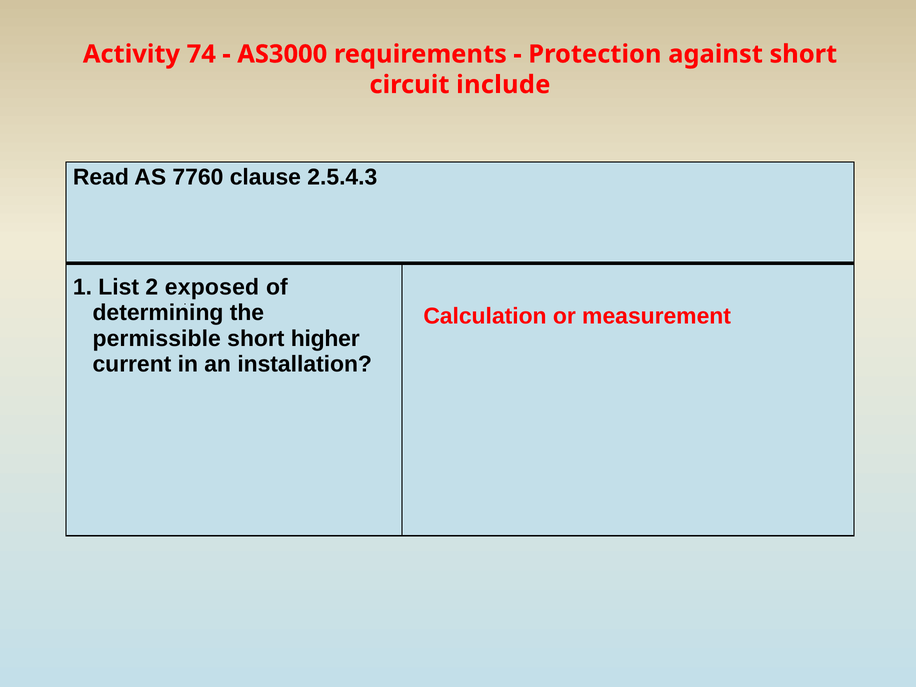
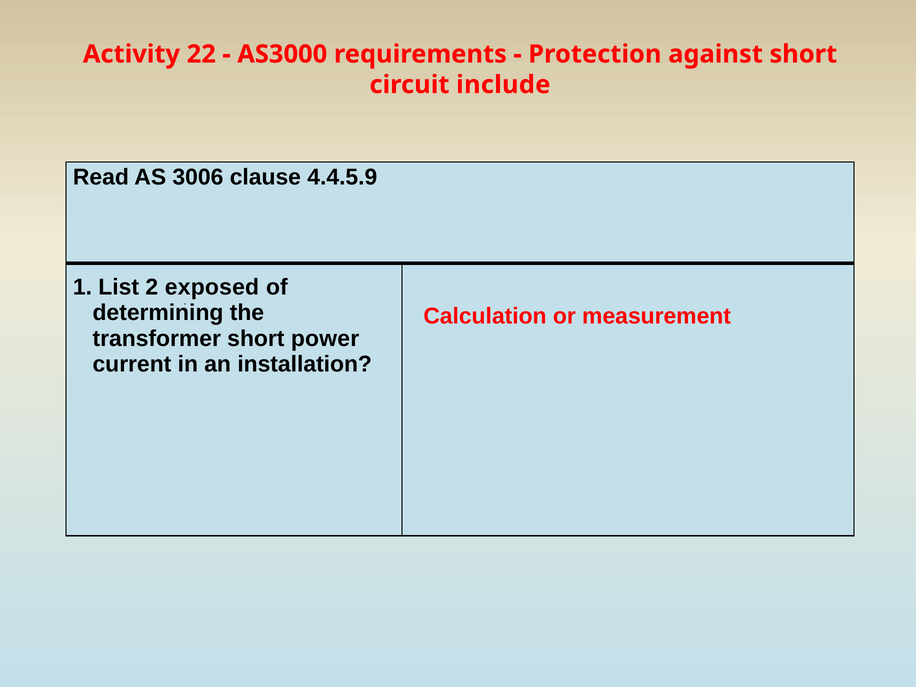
74: 74 -> 22 (201, 54)
7760: 7760 -> 3006 (198, 177)
2.5.4.3: 2.5.4.3 -> 4.4.5.9 (342, 177)
permissible: permissible -> transformer (157, 338)
higher: higher -> power (325, 338)
